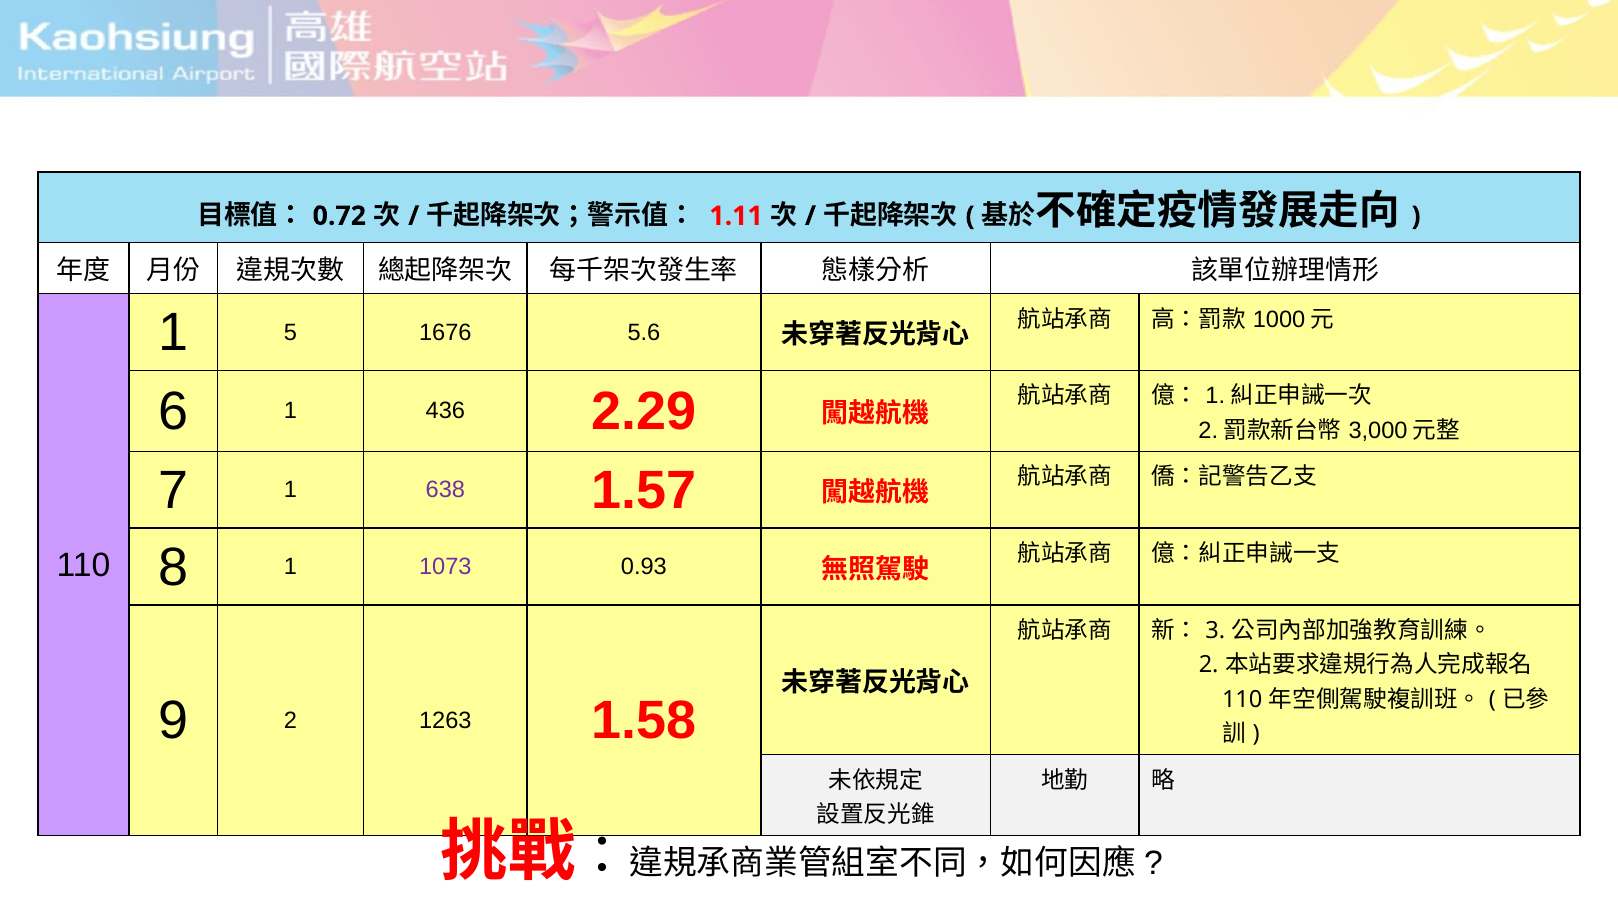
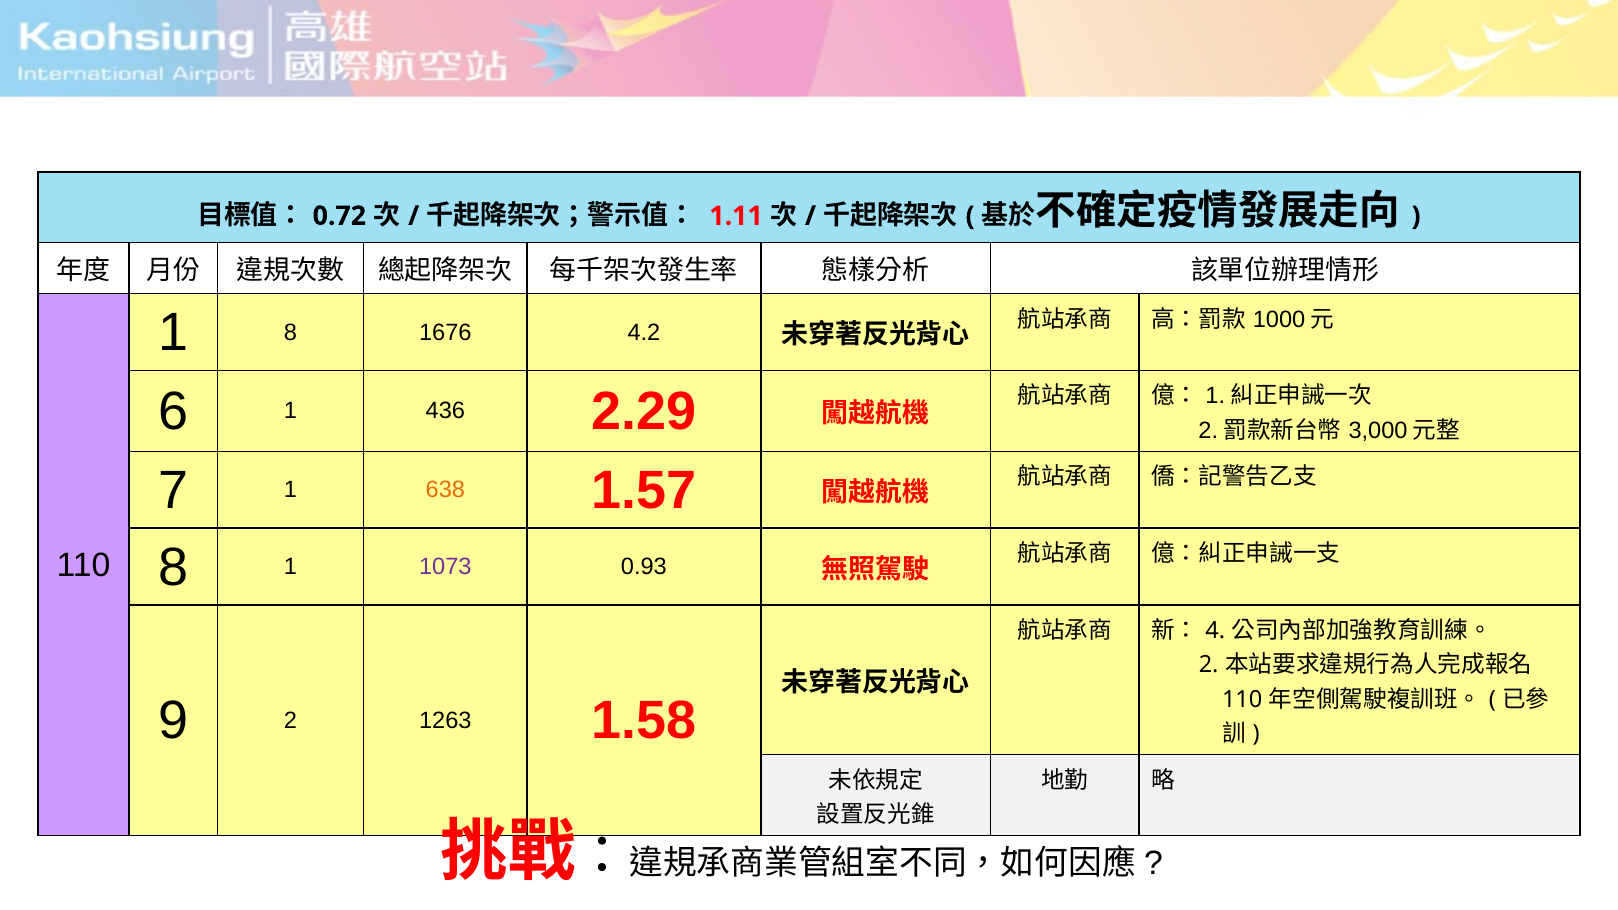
1 5: 5 -> 8 (290, 332)
5.6: 5.6 -> 4.2 (644, 332)
638 colour: purple -> orange (445, 490)
3: 3 -> 4 (1215, 631)
